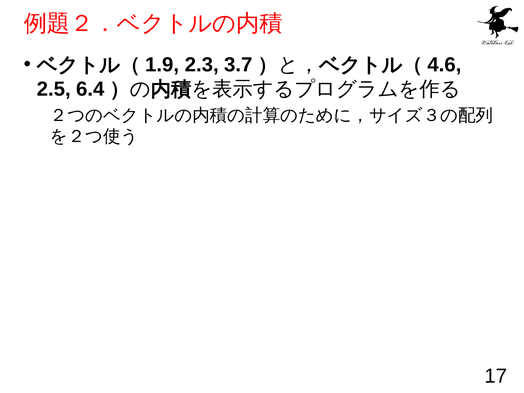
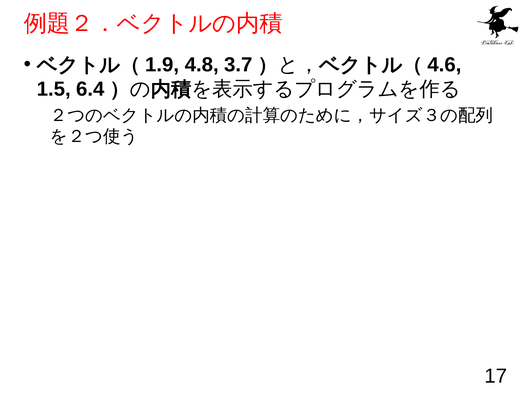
2.3: 2.3 -> 4.8 (202, 65)
2.5: 2.5 -> 1.5 (54, 89)
